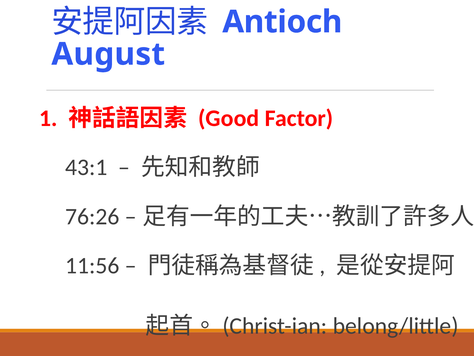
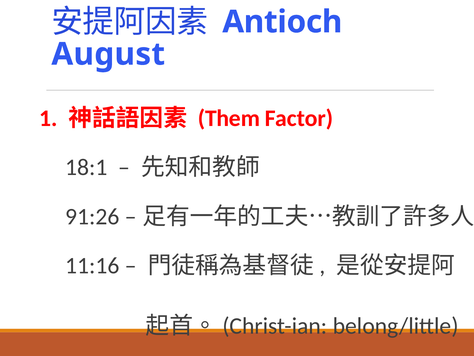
Good: Good -> Them (229, 118)
43:1: 43:1 -> 18:1 (86, 167)
76:26: 76:26 -> 91:26 (92, 216)
11:56: 11:56 -> 11:16 (92, 265)
